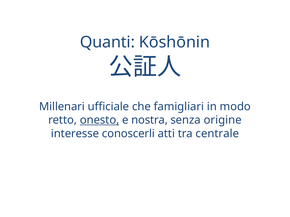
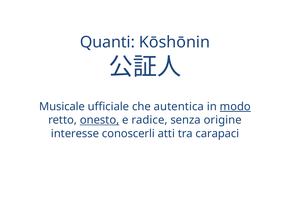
Millenari: Millenari -> Musicale (62, 107)
famigliari: famigliari -> autentica (179, 107)
modo underline: none -> present (235, 107)
nostra: nostra -> radice (149, 120)
centrale: centrale -> carapaci (217, 134)
